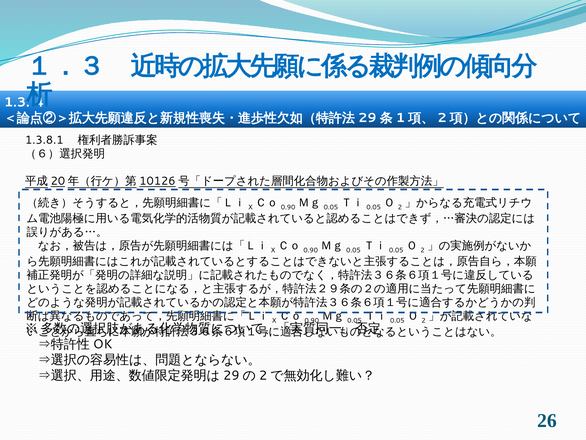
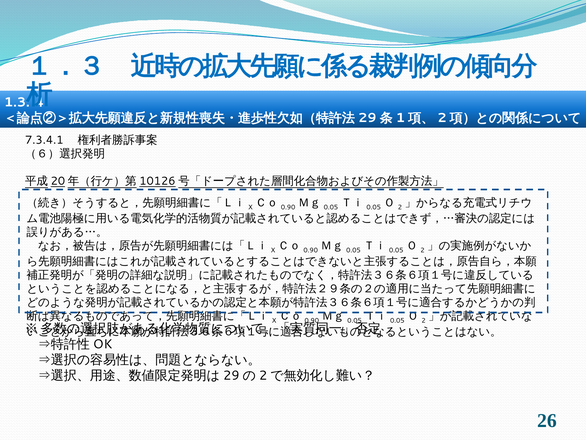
1.3.8.1: 1.3.8.1 -> 7.3.4.1 (44, 140)
